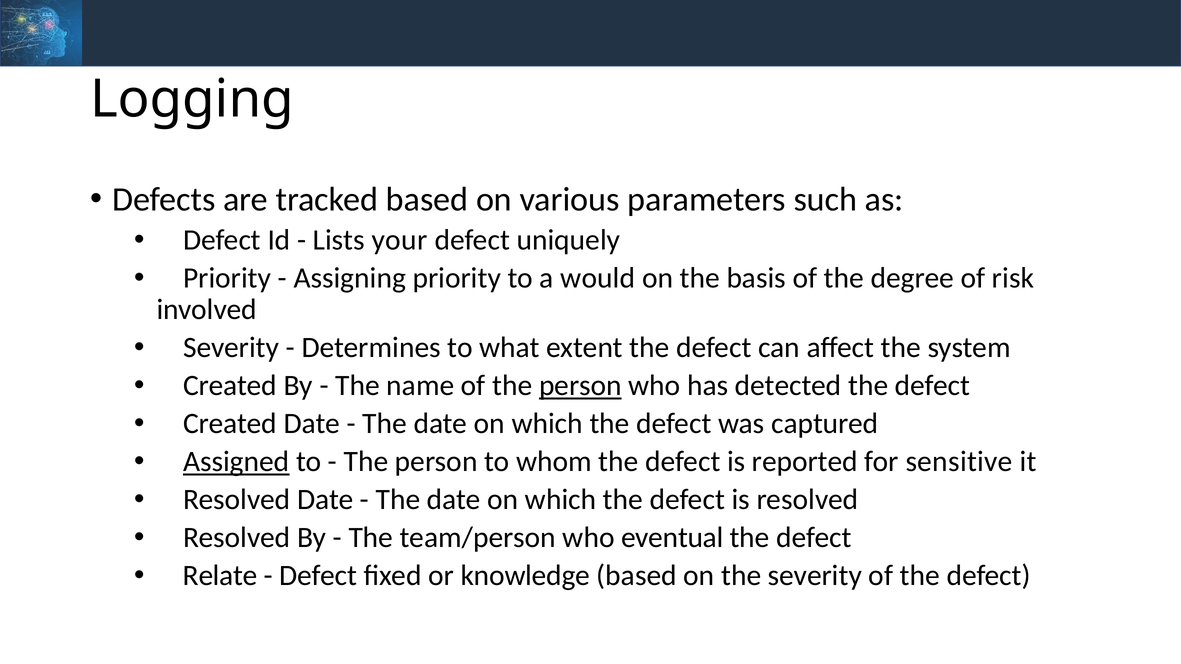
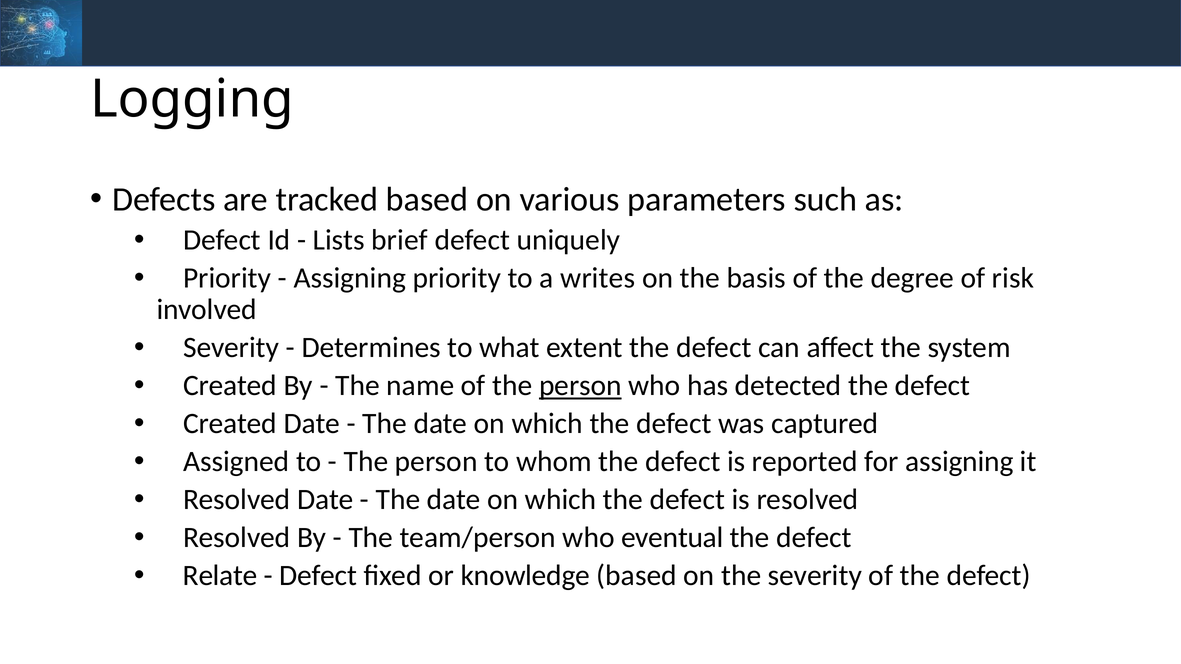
your: your -> brief (400, 240)
would: would -> writes (598, 278)
Assigned underline: present -> none (236, 462)
for sensitive: sensitive -> assigning (959, 462)
